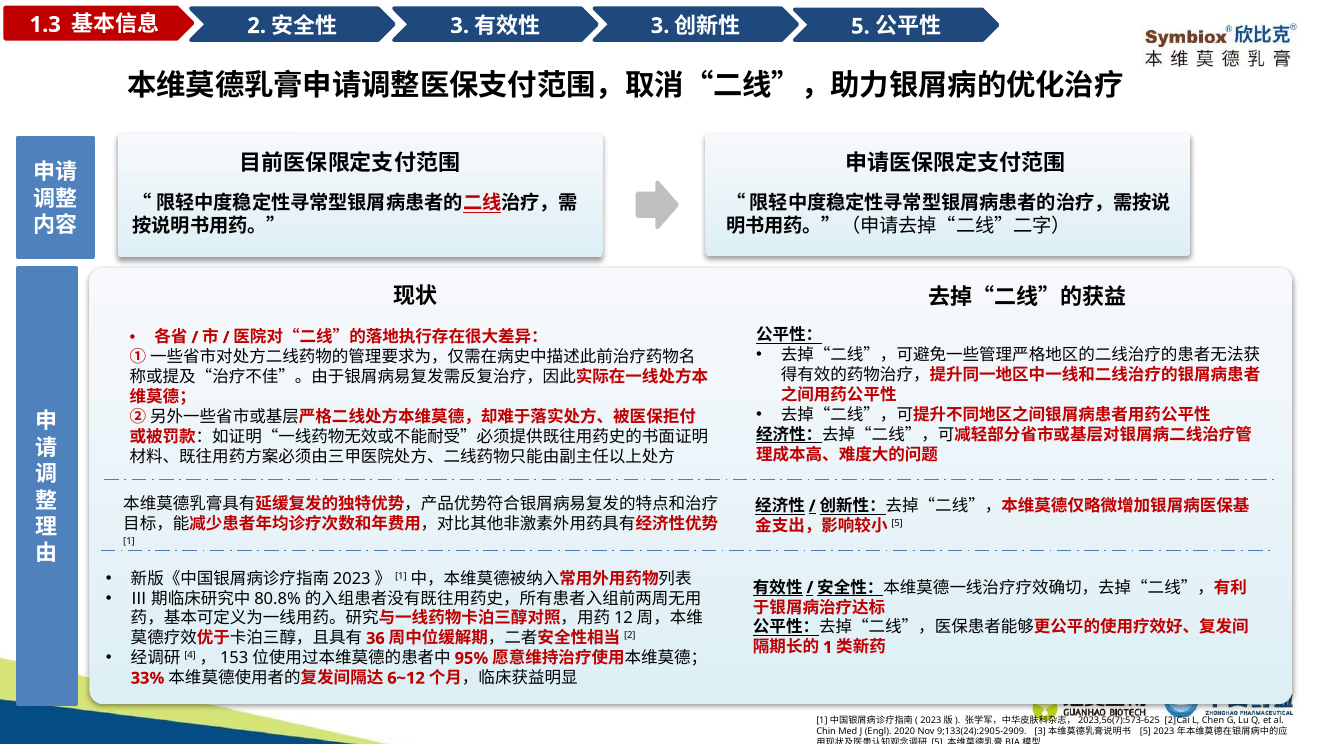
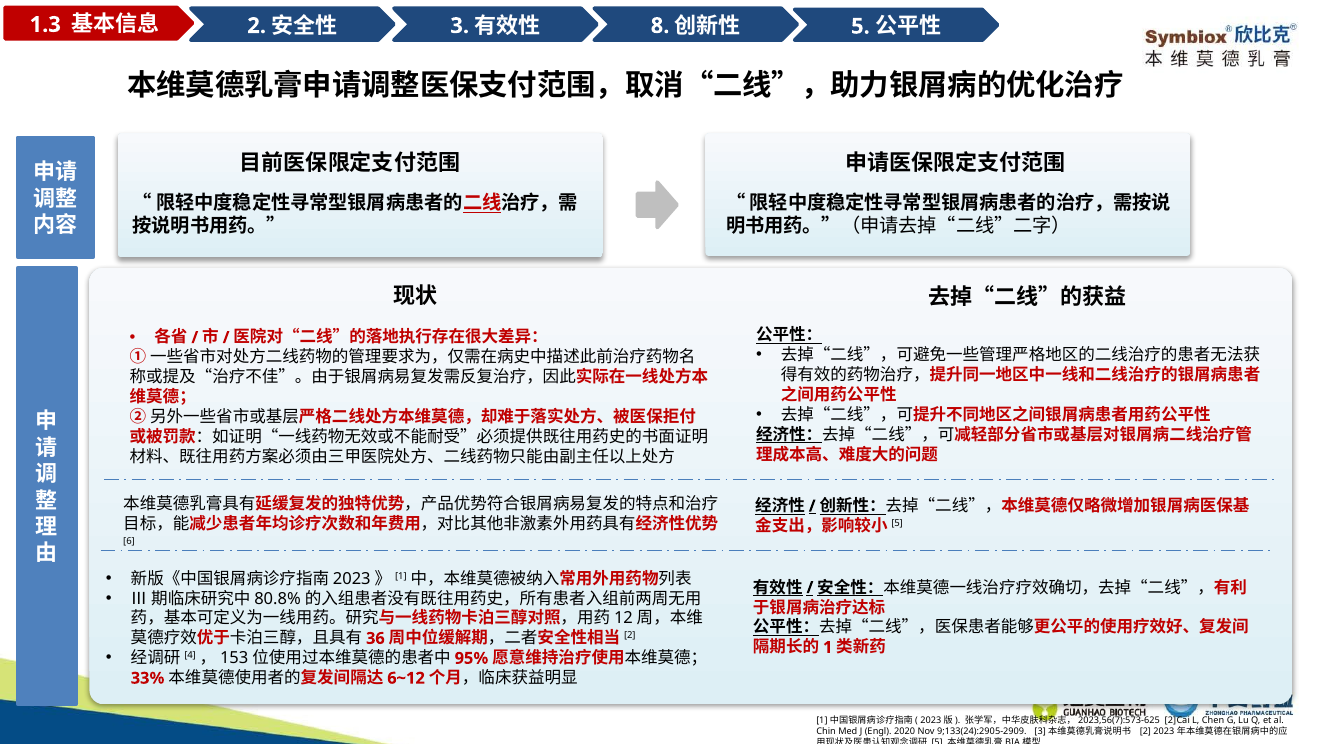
3: 3 -> 8 (660, 26)
1: 1 -> 6 (129, 541)
5: 5 -> 2 (1145, 731)
